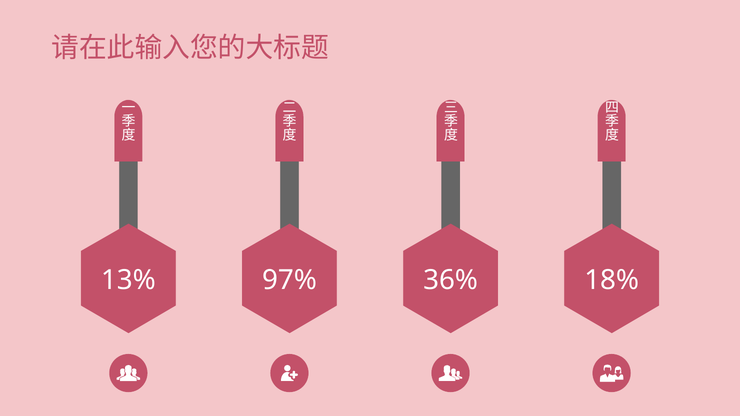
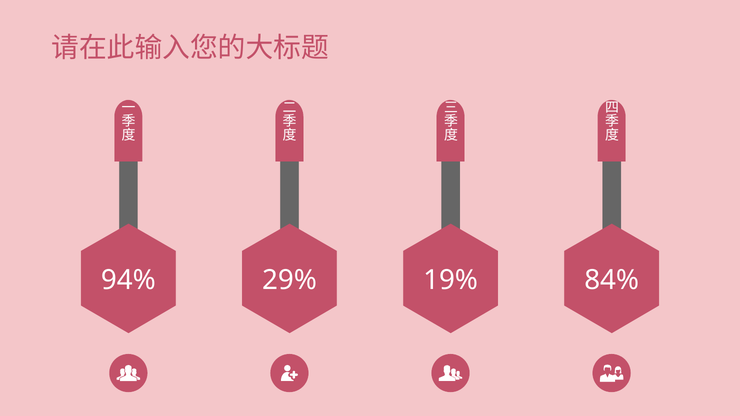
13%: 13% -> 94% (128, 281)
97%: 97% -> 29% (289, 281)
36%: 36% -> 19% (451, 281)
18%: 18% -> 84% (612, 281)
